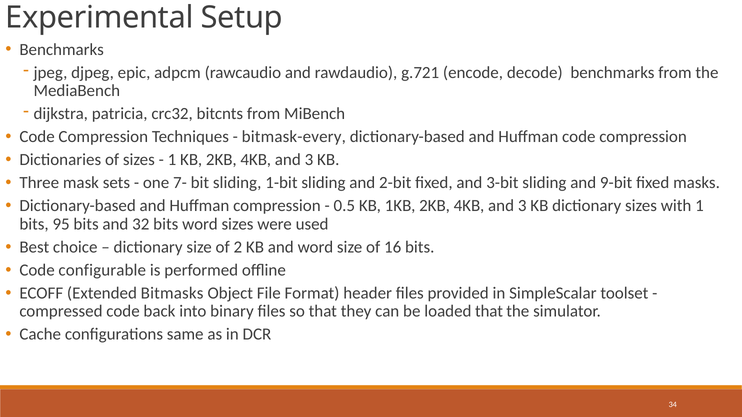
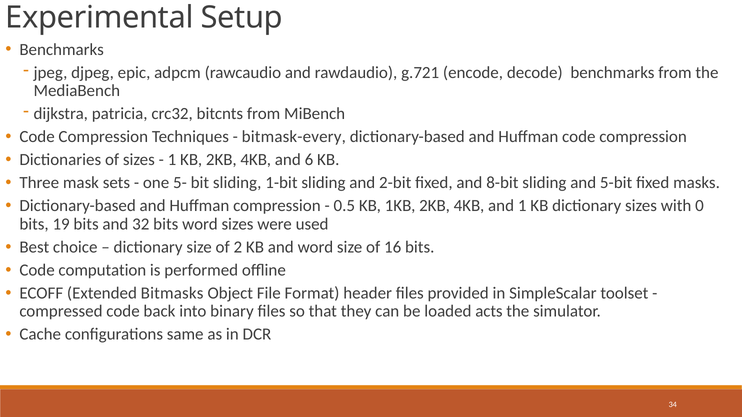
3: 3 -> 6 (309, 160)
7-: 7- -> 5- (180, 183)
3-bit: 3-bit -> 8-bit (502, 183)
9-bit: 9-bit -> 5-bit (616, 183)
3: 3 -> 1 (522, 206)
with 1: 1 -> 0 (700, 206)
95: 95 -> 19 (61, 224)
configurable: configurable -> computation (102, 270)
loaded that: that -> acts (489, 312)
